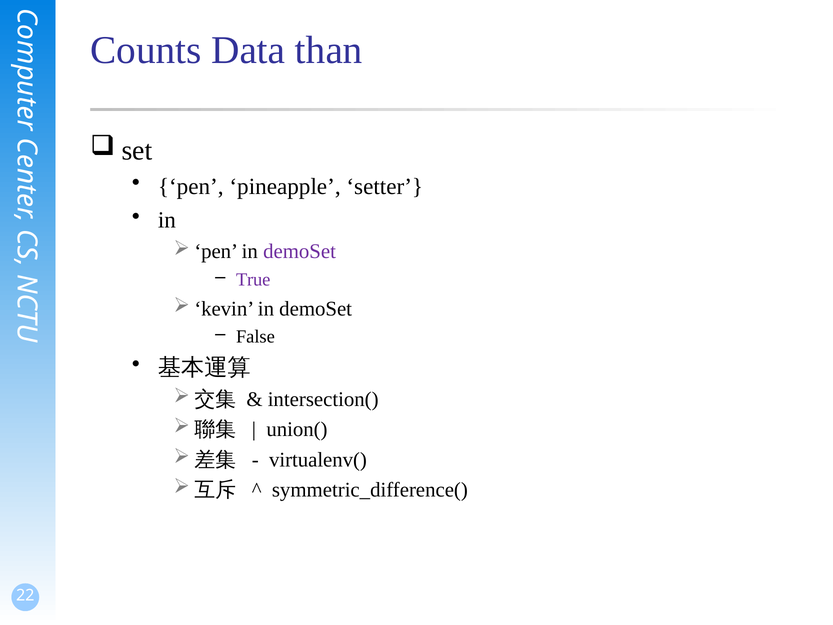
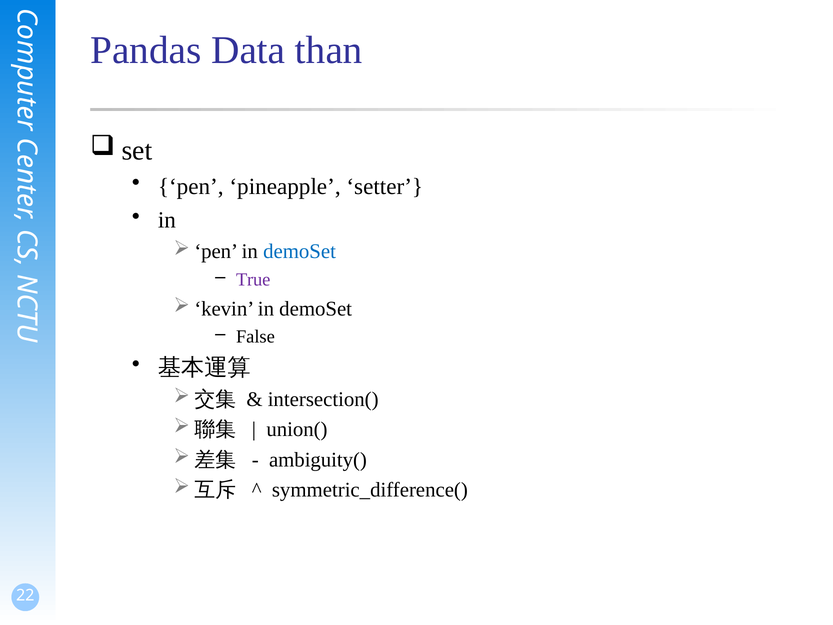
Counts: Counts -> Pandas (146, 50)
demoSet colour: purple -> blue (300, 251)
virtualenv(: virtualenv( -> ambiguity( (318, 460)
